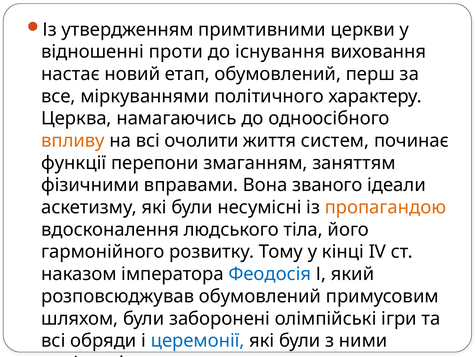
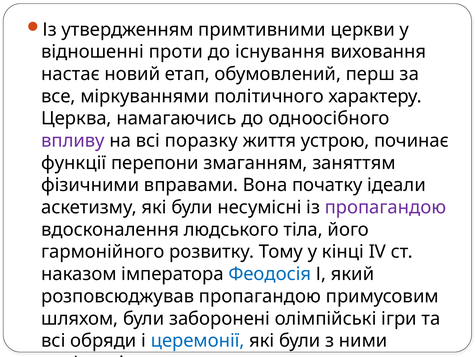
впливу colour: orange -> purple (73, 140)
очолити: очолити -> поразку (201, 140)
систем: систем -> устрою (335, 140)
званого: званого -> початку (327, 185)
пропагандою colour: orange -> purple (385, 207)
розповсюджував обумовлений: обумовлений -> пропагандою (260, 296)
